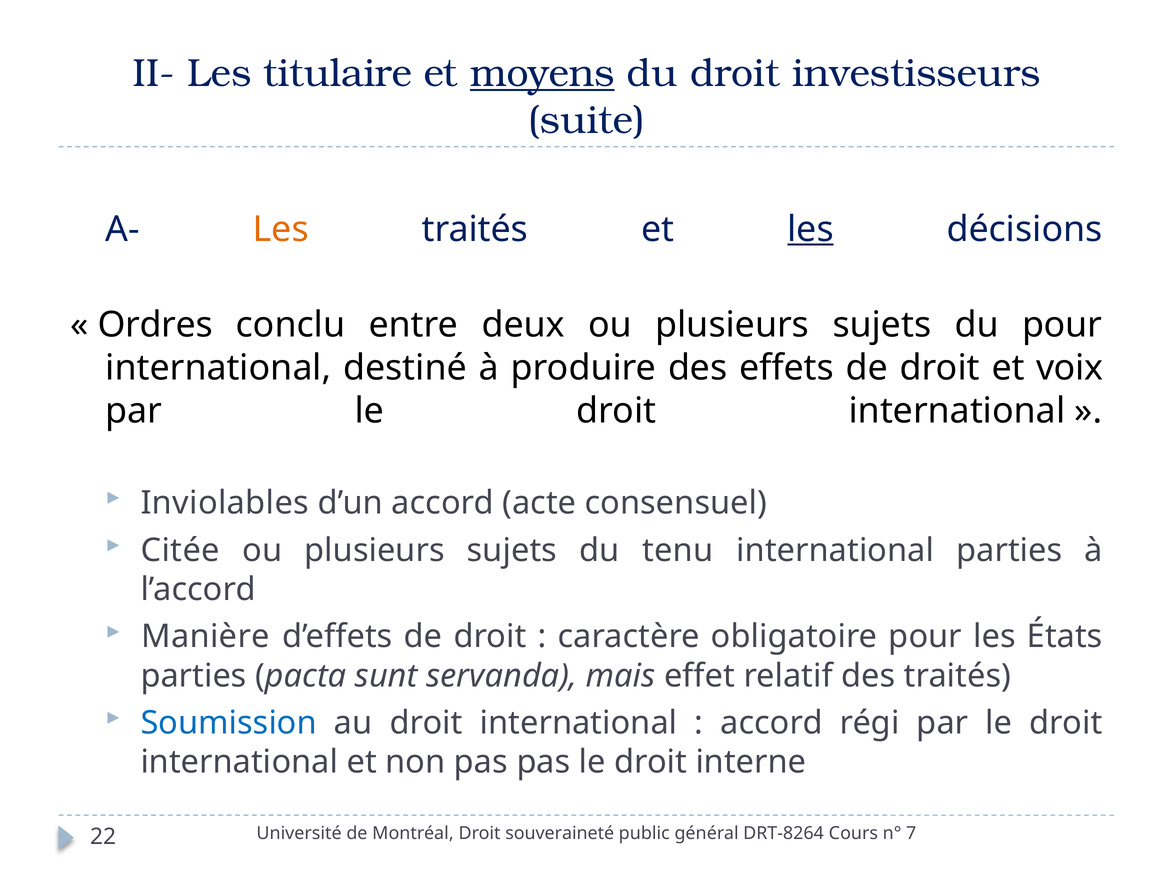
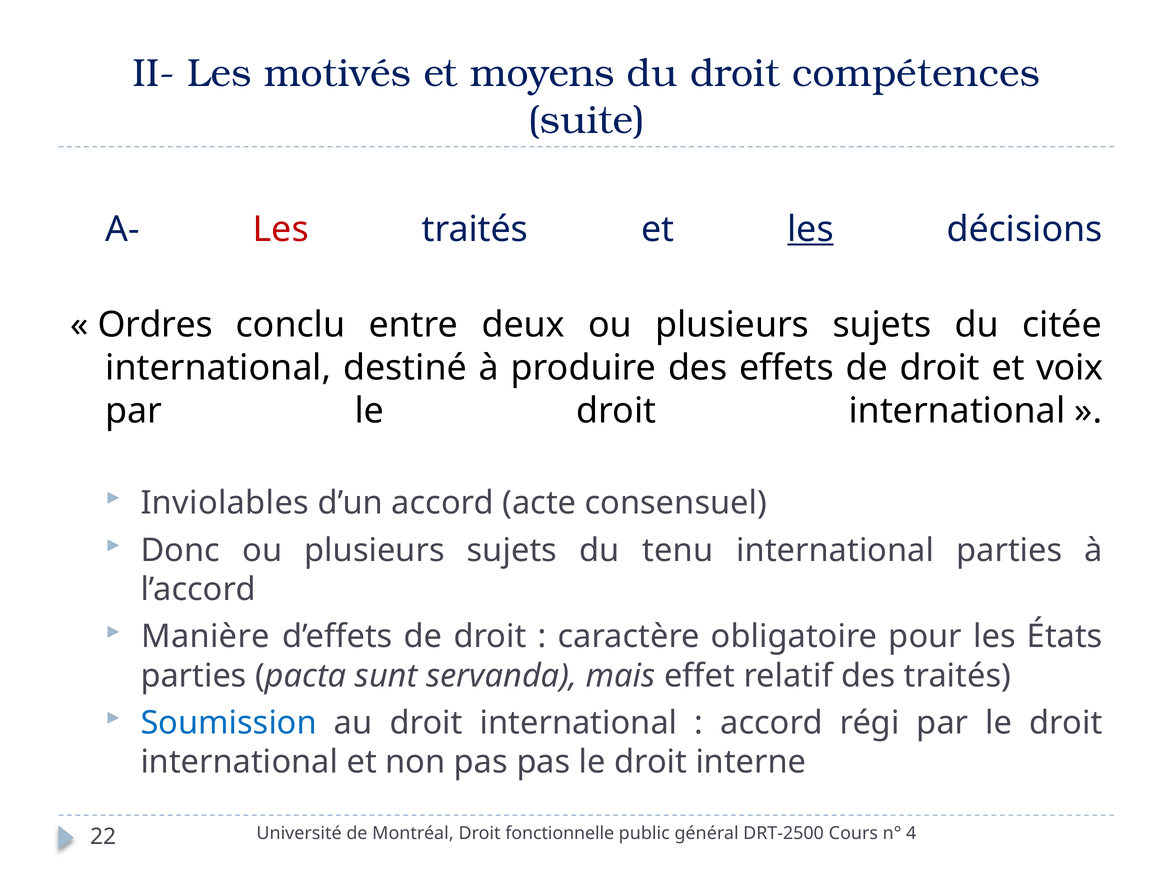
titulaire: titulaire -> motivés (338, 73)
moyens underline: present -> none (542, 73)
investisseurs: investisseurs -> compétences (916, 73)
Les colour: orange -> red (281, 229)
du pour: pour -> citée (1062, 325)
Citée: Citée -> Donc (180, 550)
souveraineté: souveraineté -> fonctionnelle (560, 833)
DRT-8264: DRT-8264 -> DRT-2500 (784, 833)
7: 7 -> 4 (911, 833)
